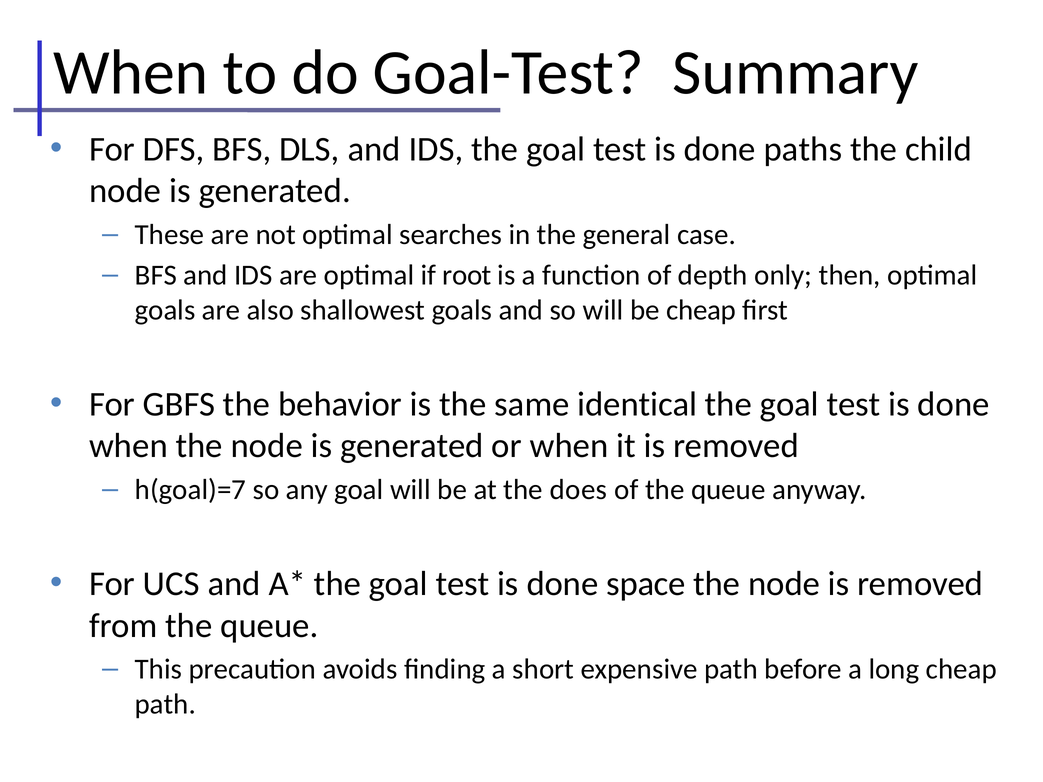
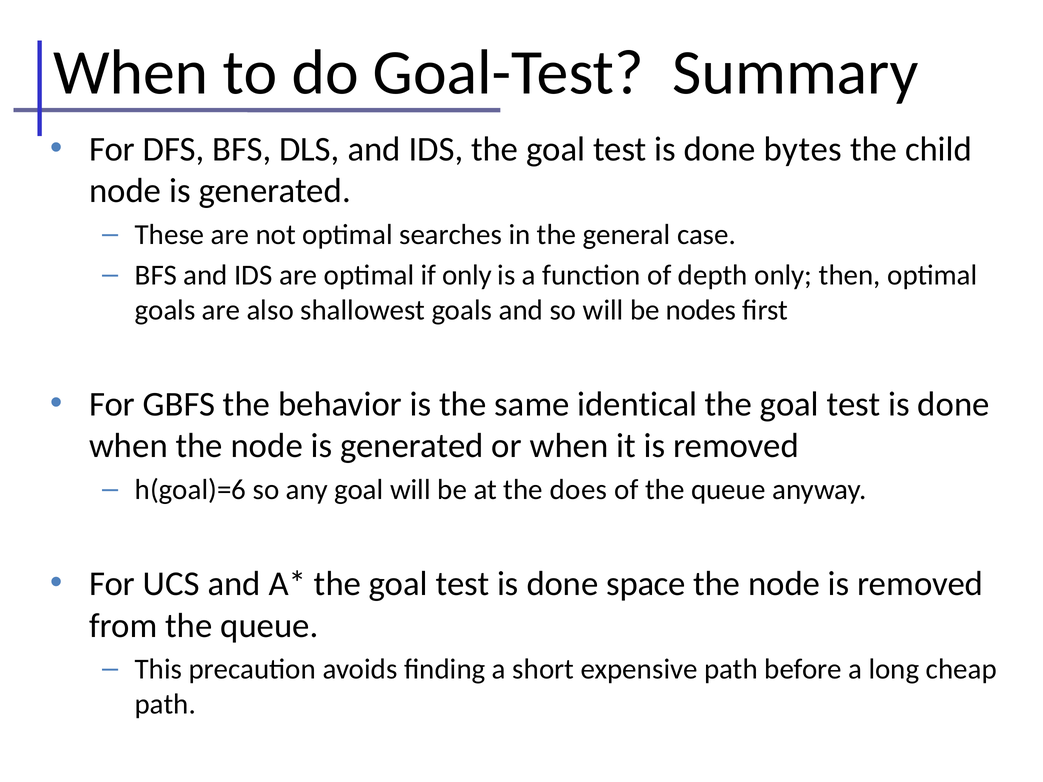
paths: paths -> bytes (803, 149)
if root: root -> only (467, 275)
be cheap: cheap -> nodes (701, 310)
h(goal)=7: h(goal)=7 -> h(goal)=6 (190, 490)
